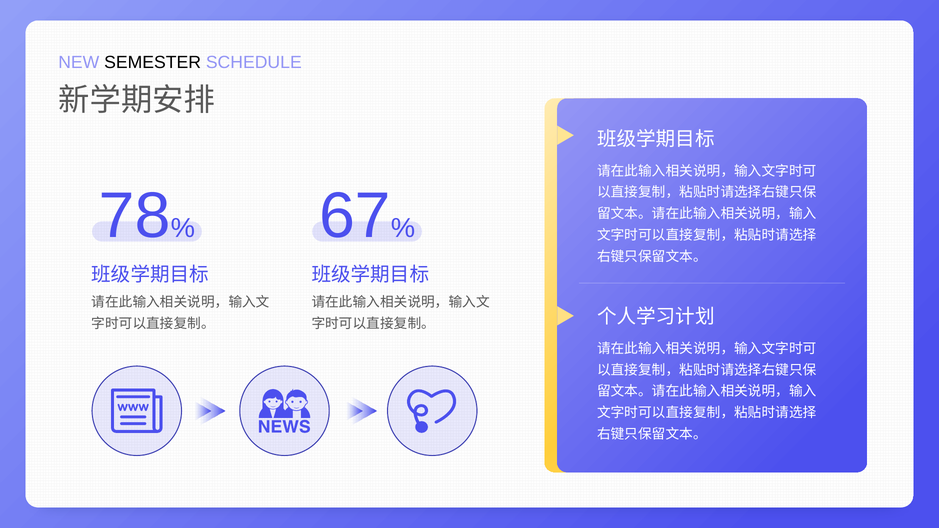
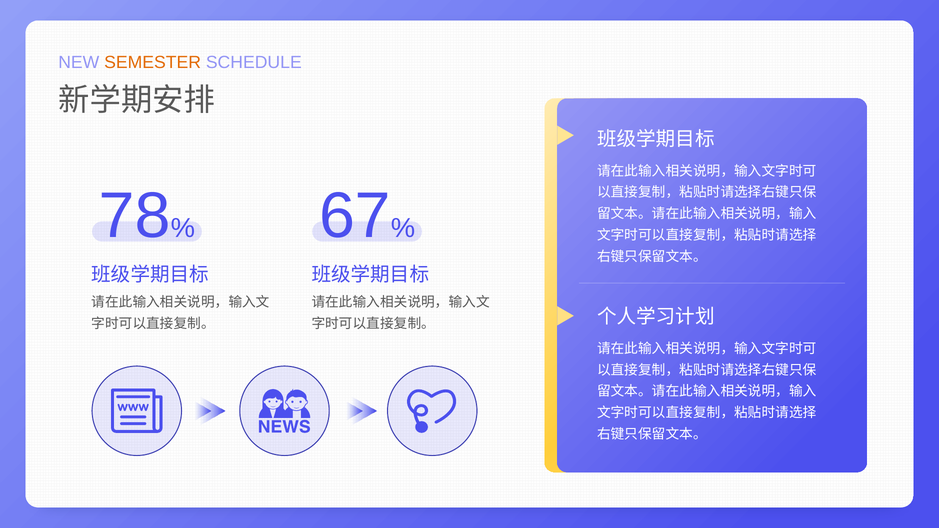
SEMESTER colour: black -> orange (153, 63)
